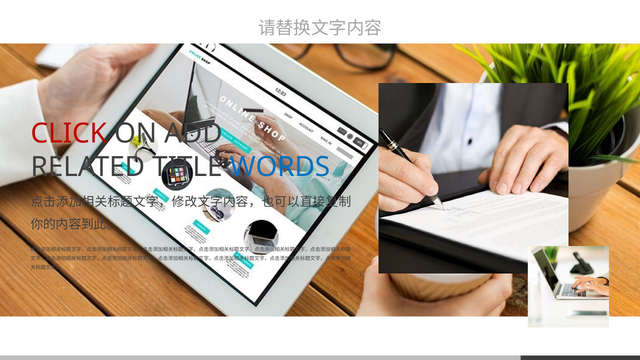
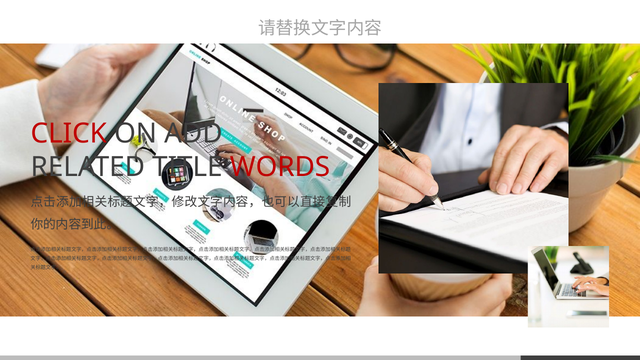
WORDS colour: blue -> red (280, 167)
